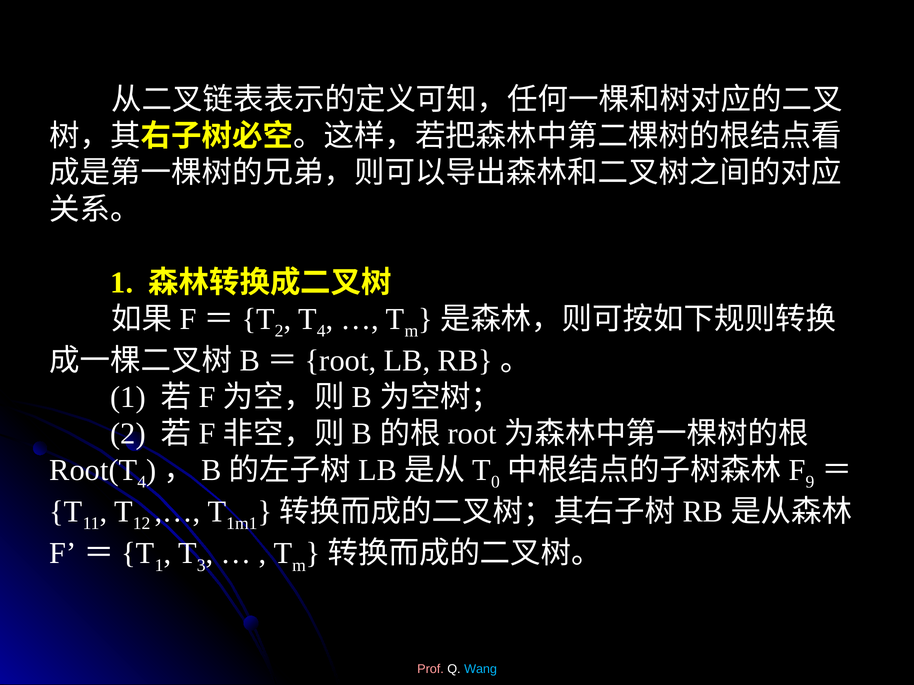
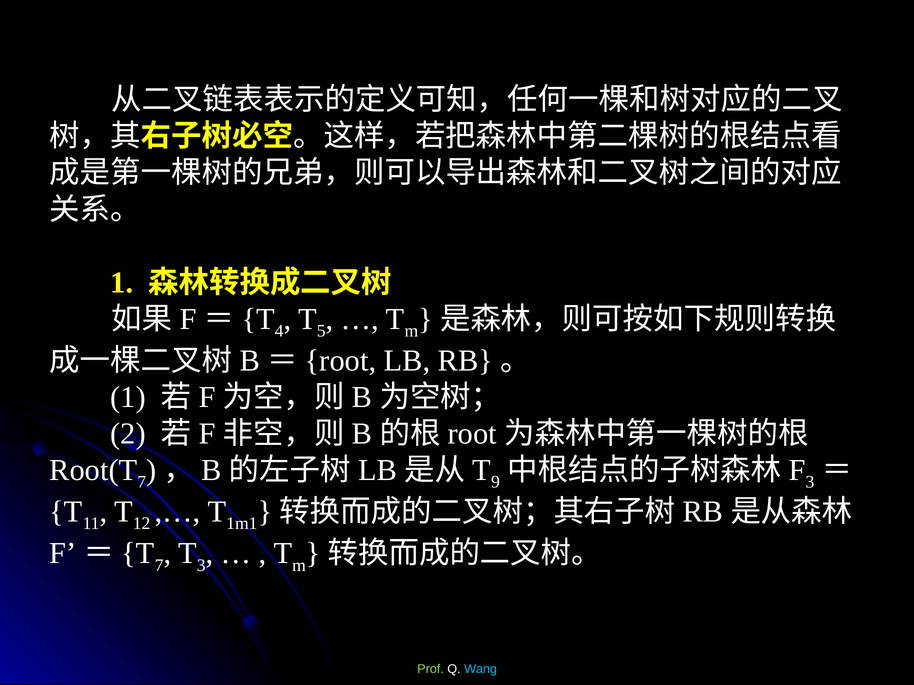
2: 2 -> 4 (279, 331)
4: 4 -> 5 (321, 331)
4: 4 -> 7 (142, 482)
0: 0 -> 9 (495, 482)
9: 9 -> 3 (810, 482)
1: 1 -> 7 (159, 566)
Prof colour: pink -> light green (431, 670)
